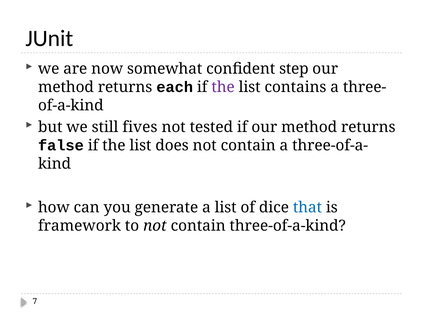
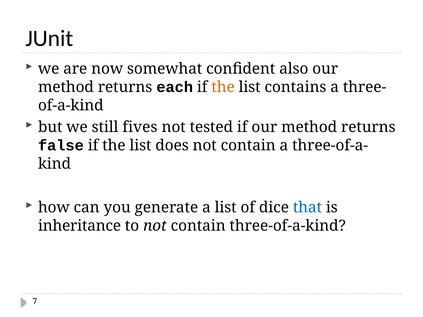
step: step -> also (294, 69)
the colour: purple -> orange (223, 87)
framework: framework -> inheritance (80, 226)
